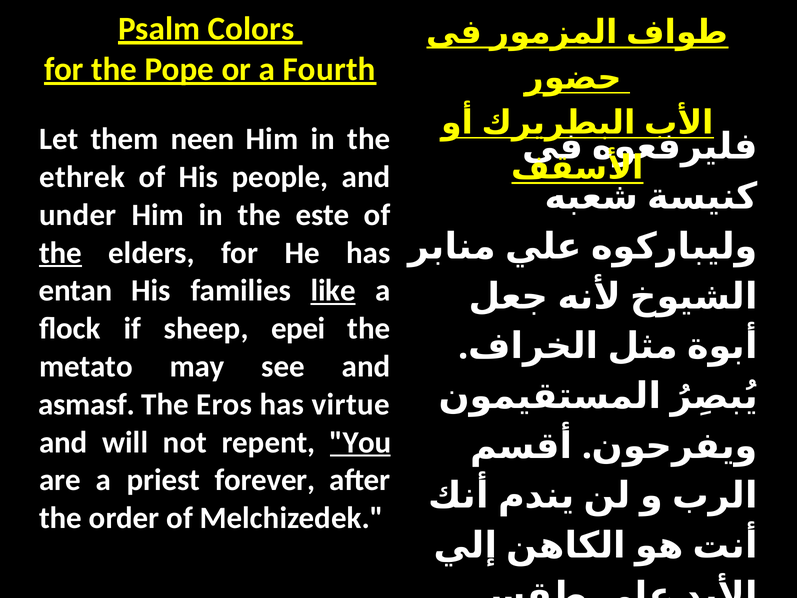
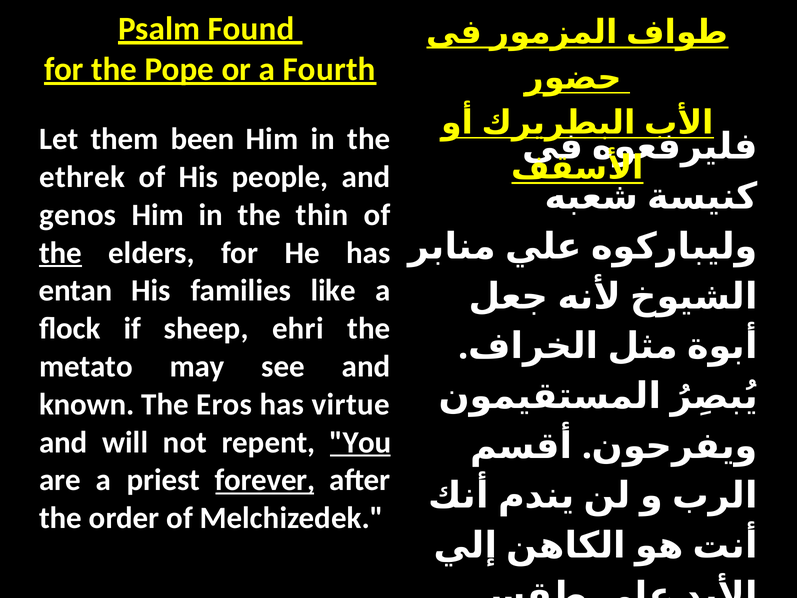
Colors: Colors -> Found (251, 29)
neen: neen -> been (203, 139)
under: under -> genos (78, 215)
este: este -> thin (322, 215)
like underline: present -> none (333, 291)
epei: epei -> ehri (298, 328)
asmasf: asmasf -> known (87, 404)
forever underline: none -> present (265, 480)
